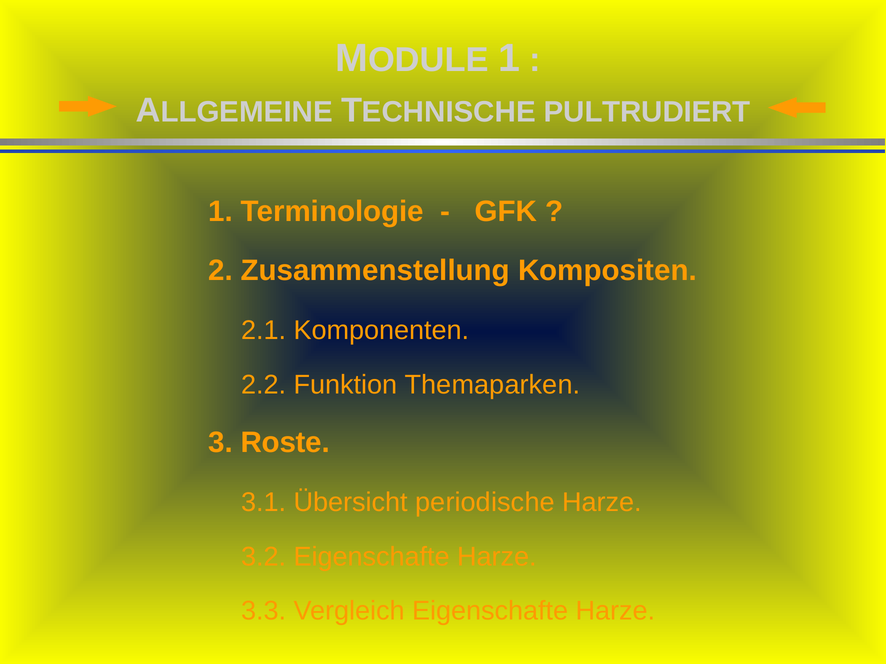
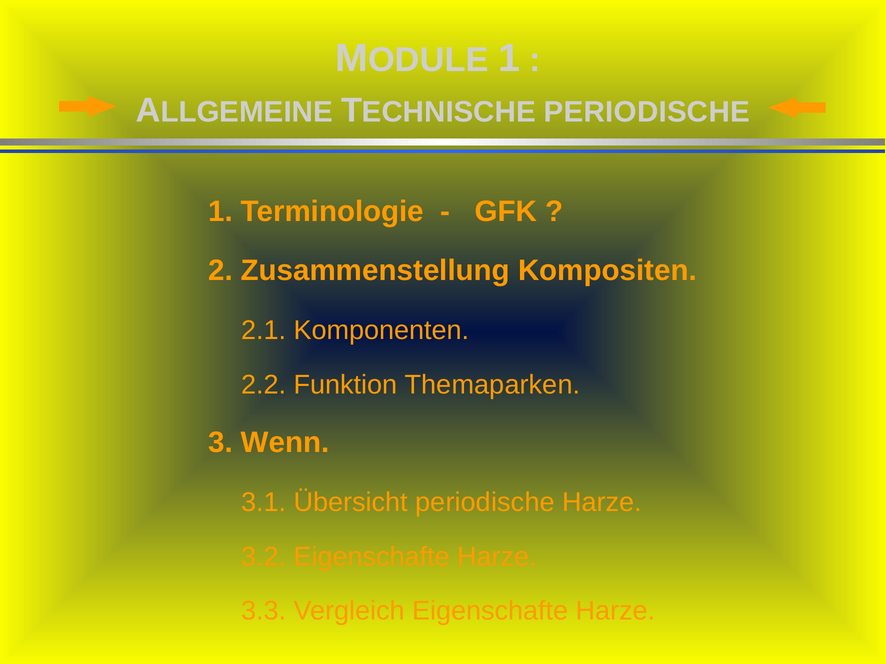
PULTRUDIERT: PULTRUDIERT -> PERIODISCHE (647, 112)
Roste: Roste -> Wenn (285, 443)
